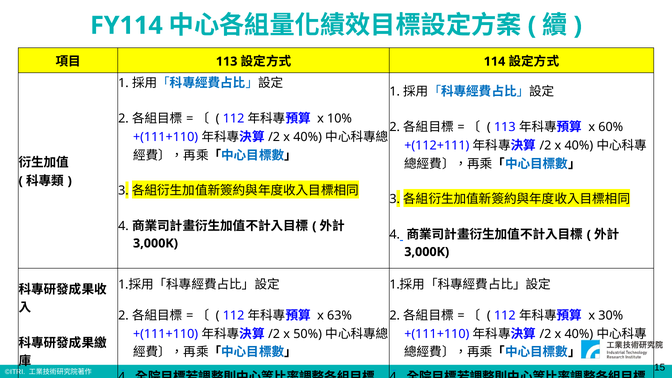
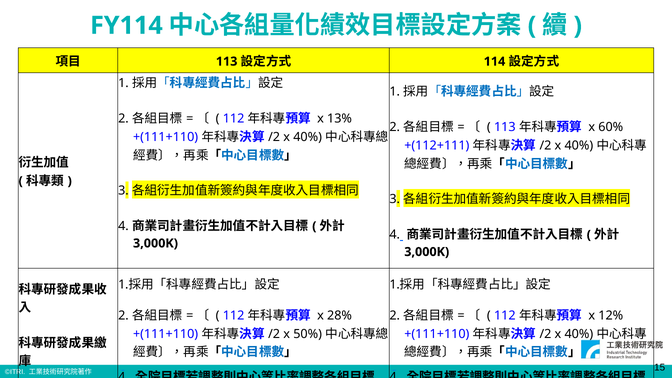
10%: 10% -> 13% (340, 119)
63%: 63% -> 28% (340, 316)
30%: 30% -> 12% (611, 316)
